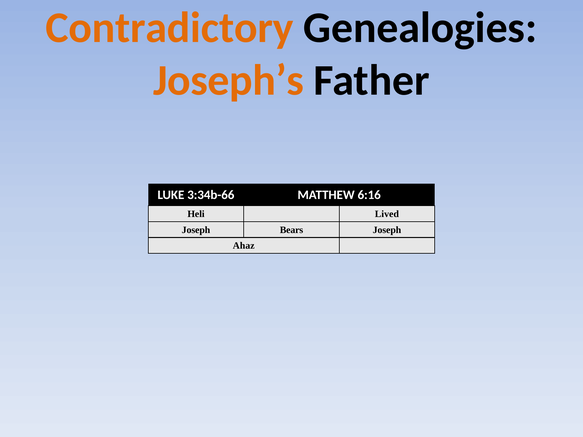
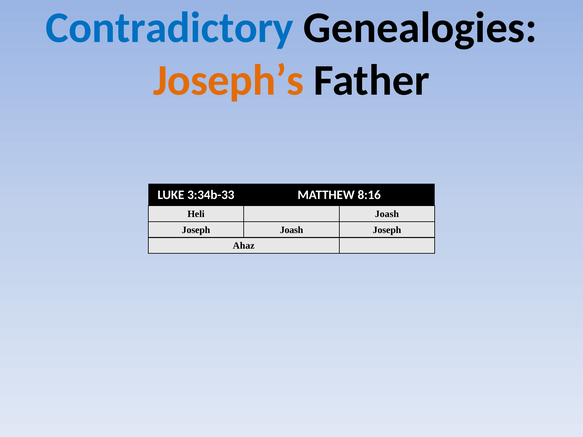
Contradictory colour: orange -> blue (169, 28)
3:34b-66: 3:34b-66 -> 3:34b-33 (211, 195)
6:16: 6:16 -> 8:16 (369, 195)
Heli Lived: Lived -> Joash (387, 214)
Joseph Bears: Bears -> Joash (292, 230)
